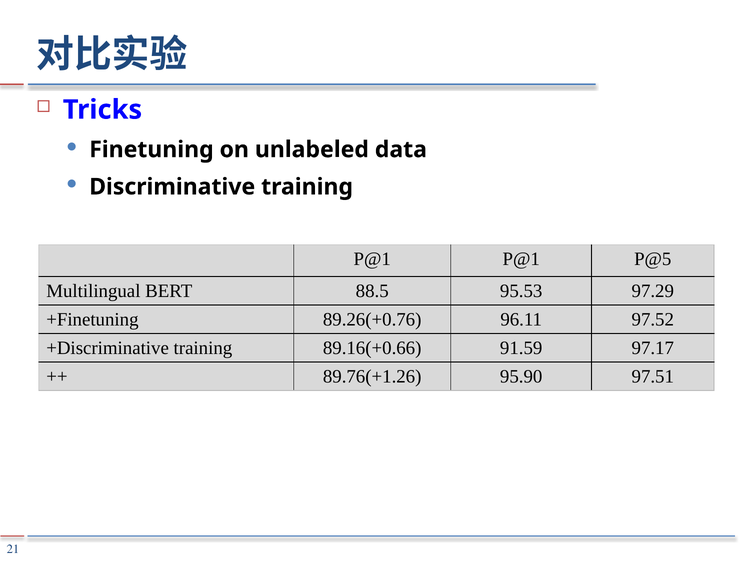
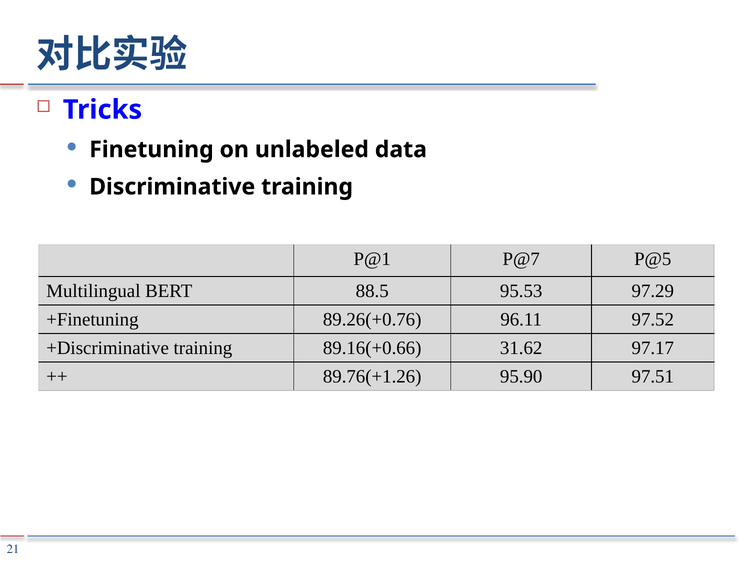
P@1 P@1: P@1 -> P@7 (521, 259)
91.59: 91.59 -> 31.62 (521, 348)
